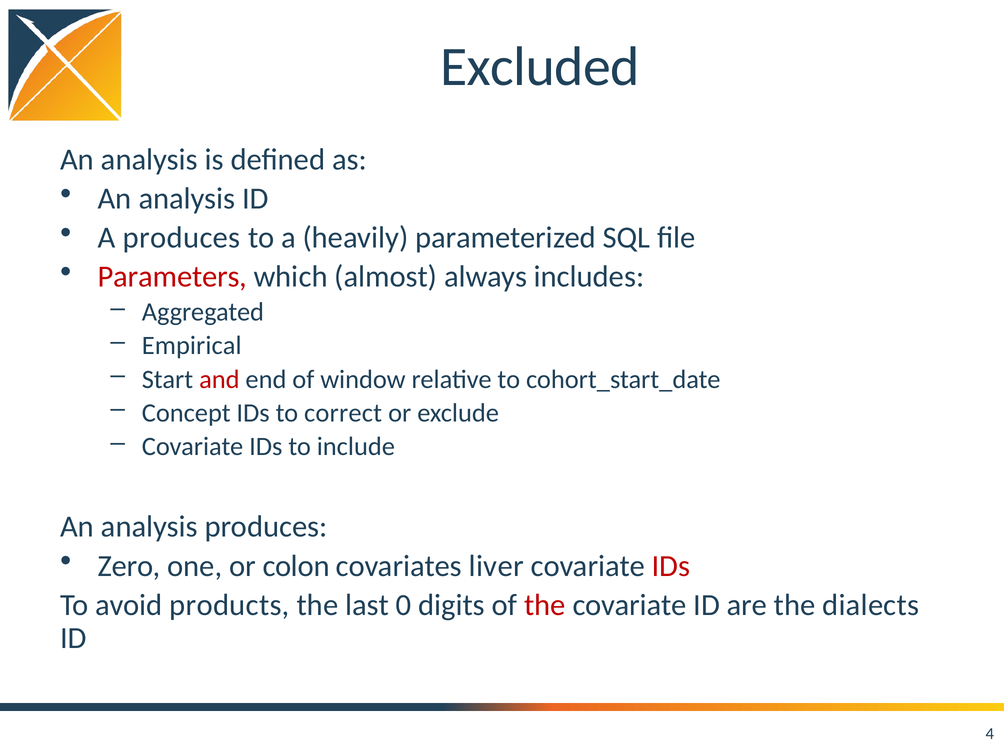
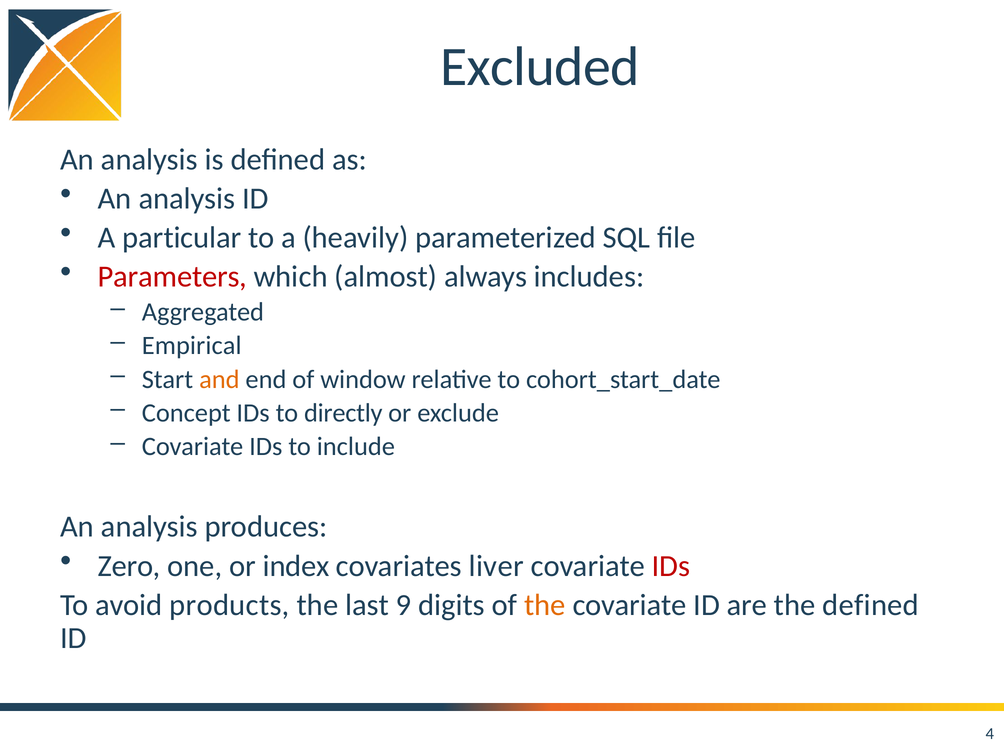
A produces: produces -> particular (182, 238)
and colour: red -> orange (219, 379)
correct: correct -> directly (343, 413)
colon: colon -> index (296, 566)
0: 0 -> 9 (403, 605)
the colour: red -> orange (545, 605)
the dialects: dialects -> defined (871, 605)
